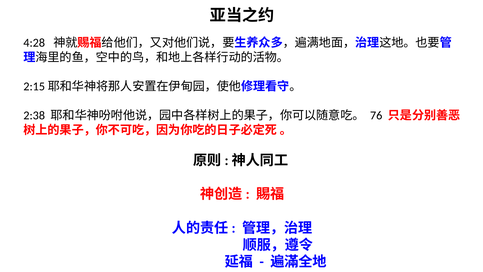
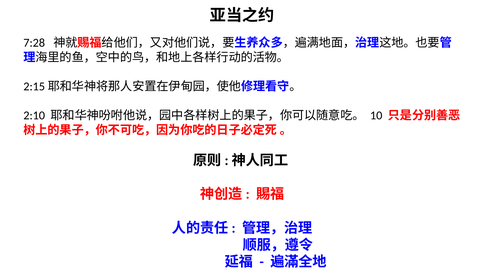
4:28: 4:28 -> 7:28 (34, 43)
2:38: 2:38 -> 2:10 (34, 115)
76: 76 -> 10 (376, 115)
